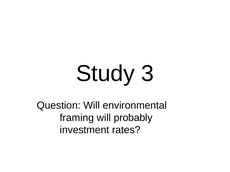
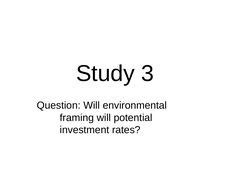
probably: probably -> potential (133, 118)
